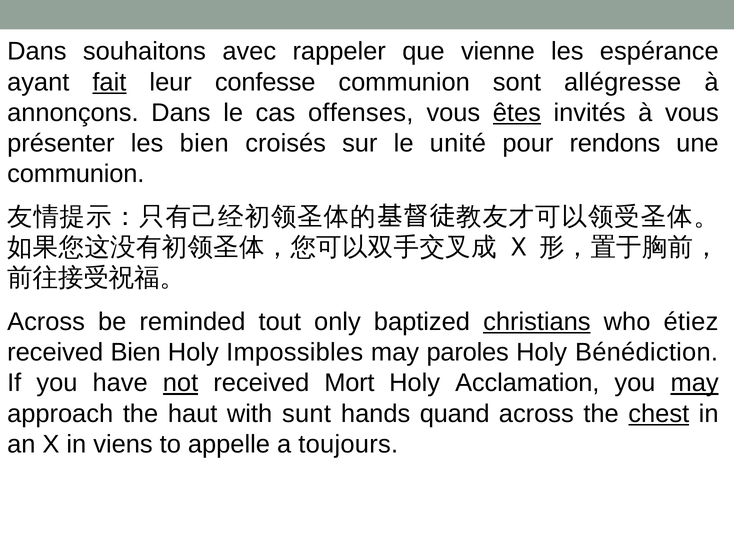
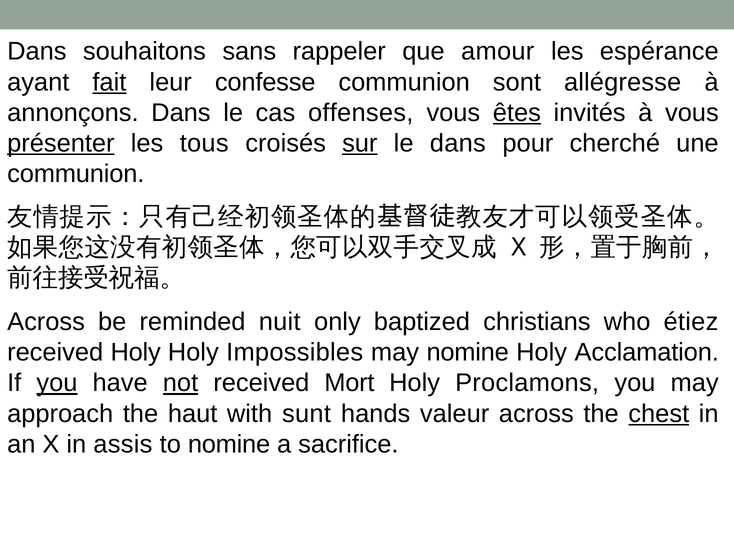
avec: avec -> sans (249, 52)
vienne: vienne -> amour (498, 52)
présenter underline: none -> present (61, 143)
les bien: bien -> tous (204, 143)
sur underline: none -> present (360, 143)
le unité: unité -> dans (458, 143)
rendons: rendons -> cherché (615, 143)
tout: tout -> nuit (280, 322)
christians underline: present -> none (537, 322)
received Bien: Bien -> Holy (136, 352)
may paroles: paroles -> nomine (468, 352)
Bénédiction: Bénédiction -> Acclamation (647, 352)
you underline: none -> present (57, 383)
Acclamation: Acclamation -> Proclamons (527, 383)
may underline: present -> none (695, 383)
quand: quand -> valeur (455, 413)
viens: viens -> assis (123, 444)
to appelle: appelle -> nomine (229, 444)
toujours: toujours -> sacrifice (348, 444)
